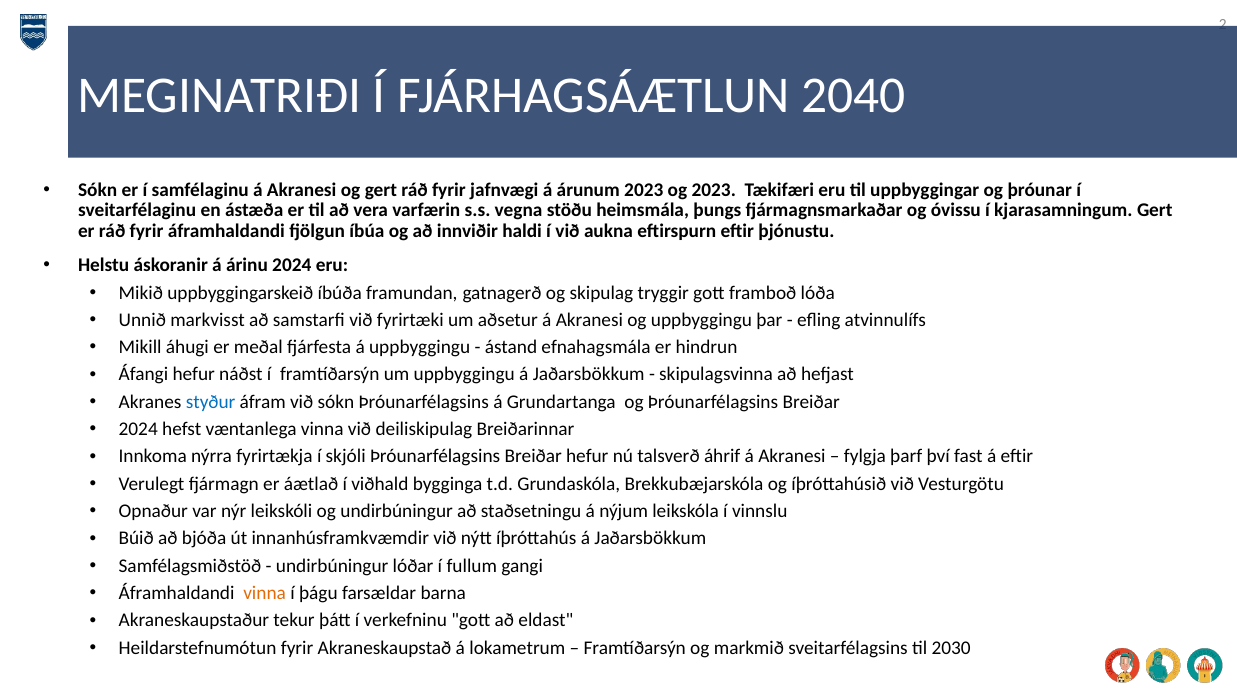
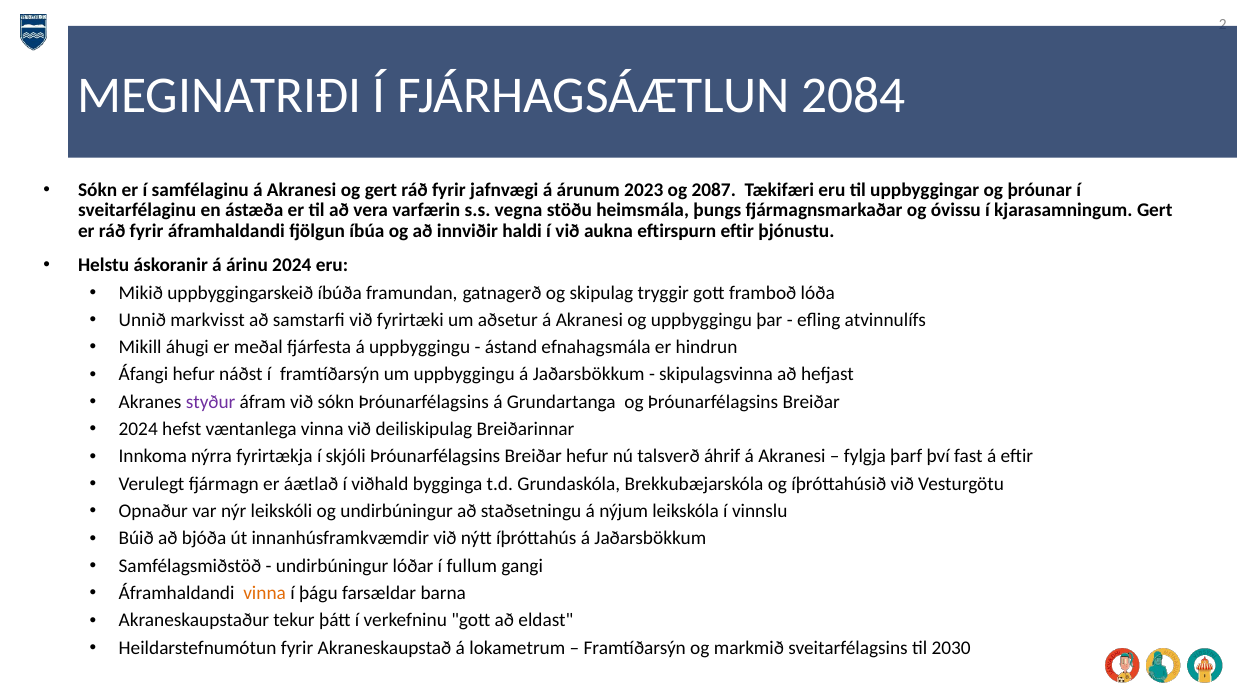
2040: 2040 -> 2084 (853, 95)
og 2023: 2023 -> 2087 (714, 190)
styður colour: blue -> purple (211, 402)
